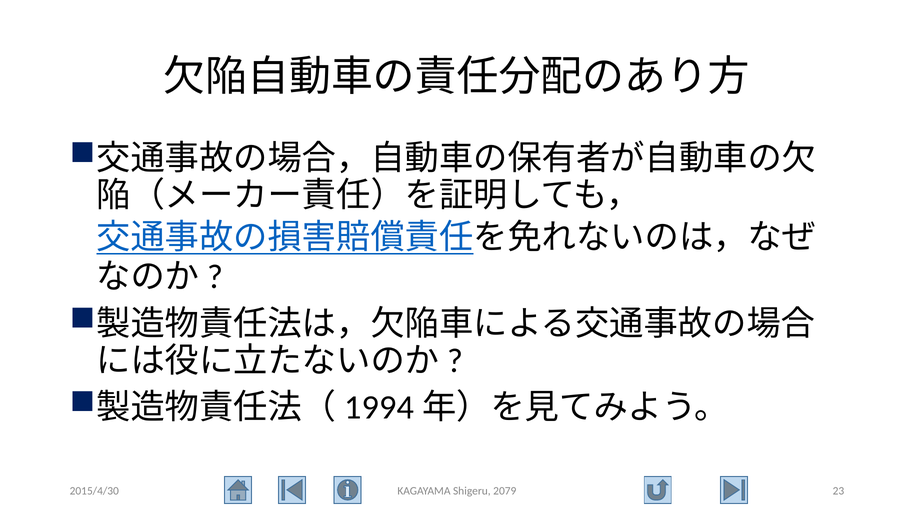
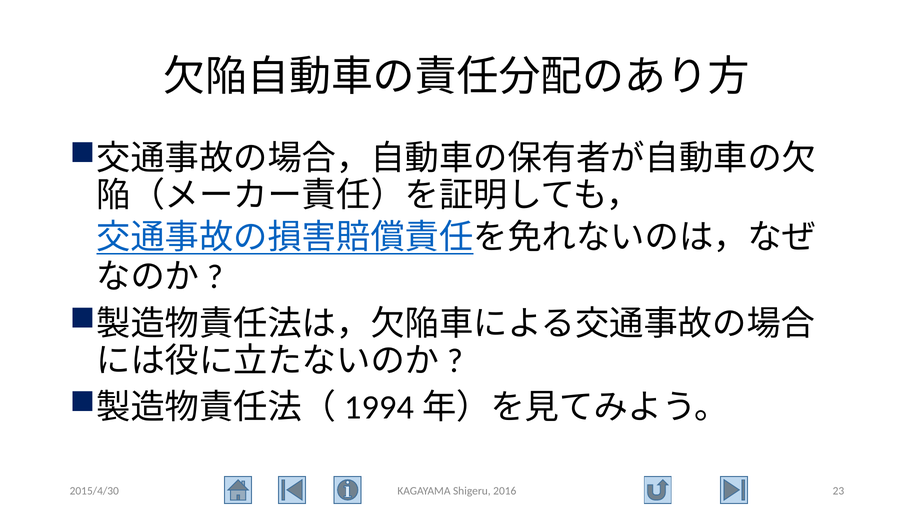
2079: 2079 -> 2016 (505, 491)
